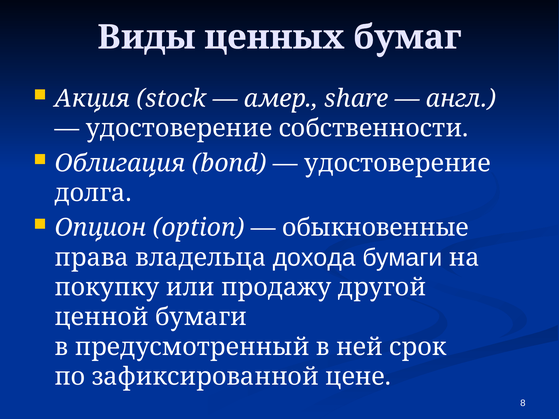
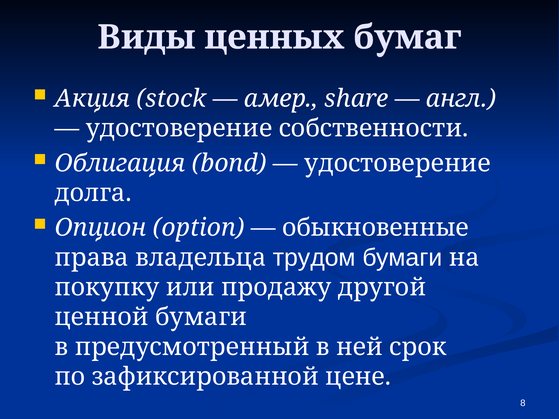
дохода: дохода -> трудом (314, 258)
